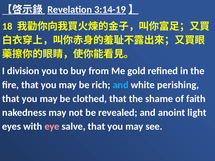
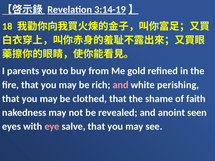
division: division -> parents (23, 71)
and colour: light blue -> pink (121, 85)
light: light -> seen (197, 113)
